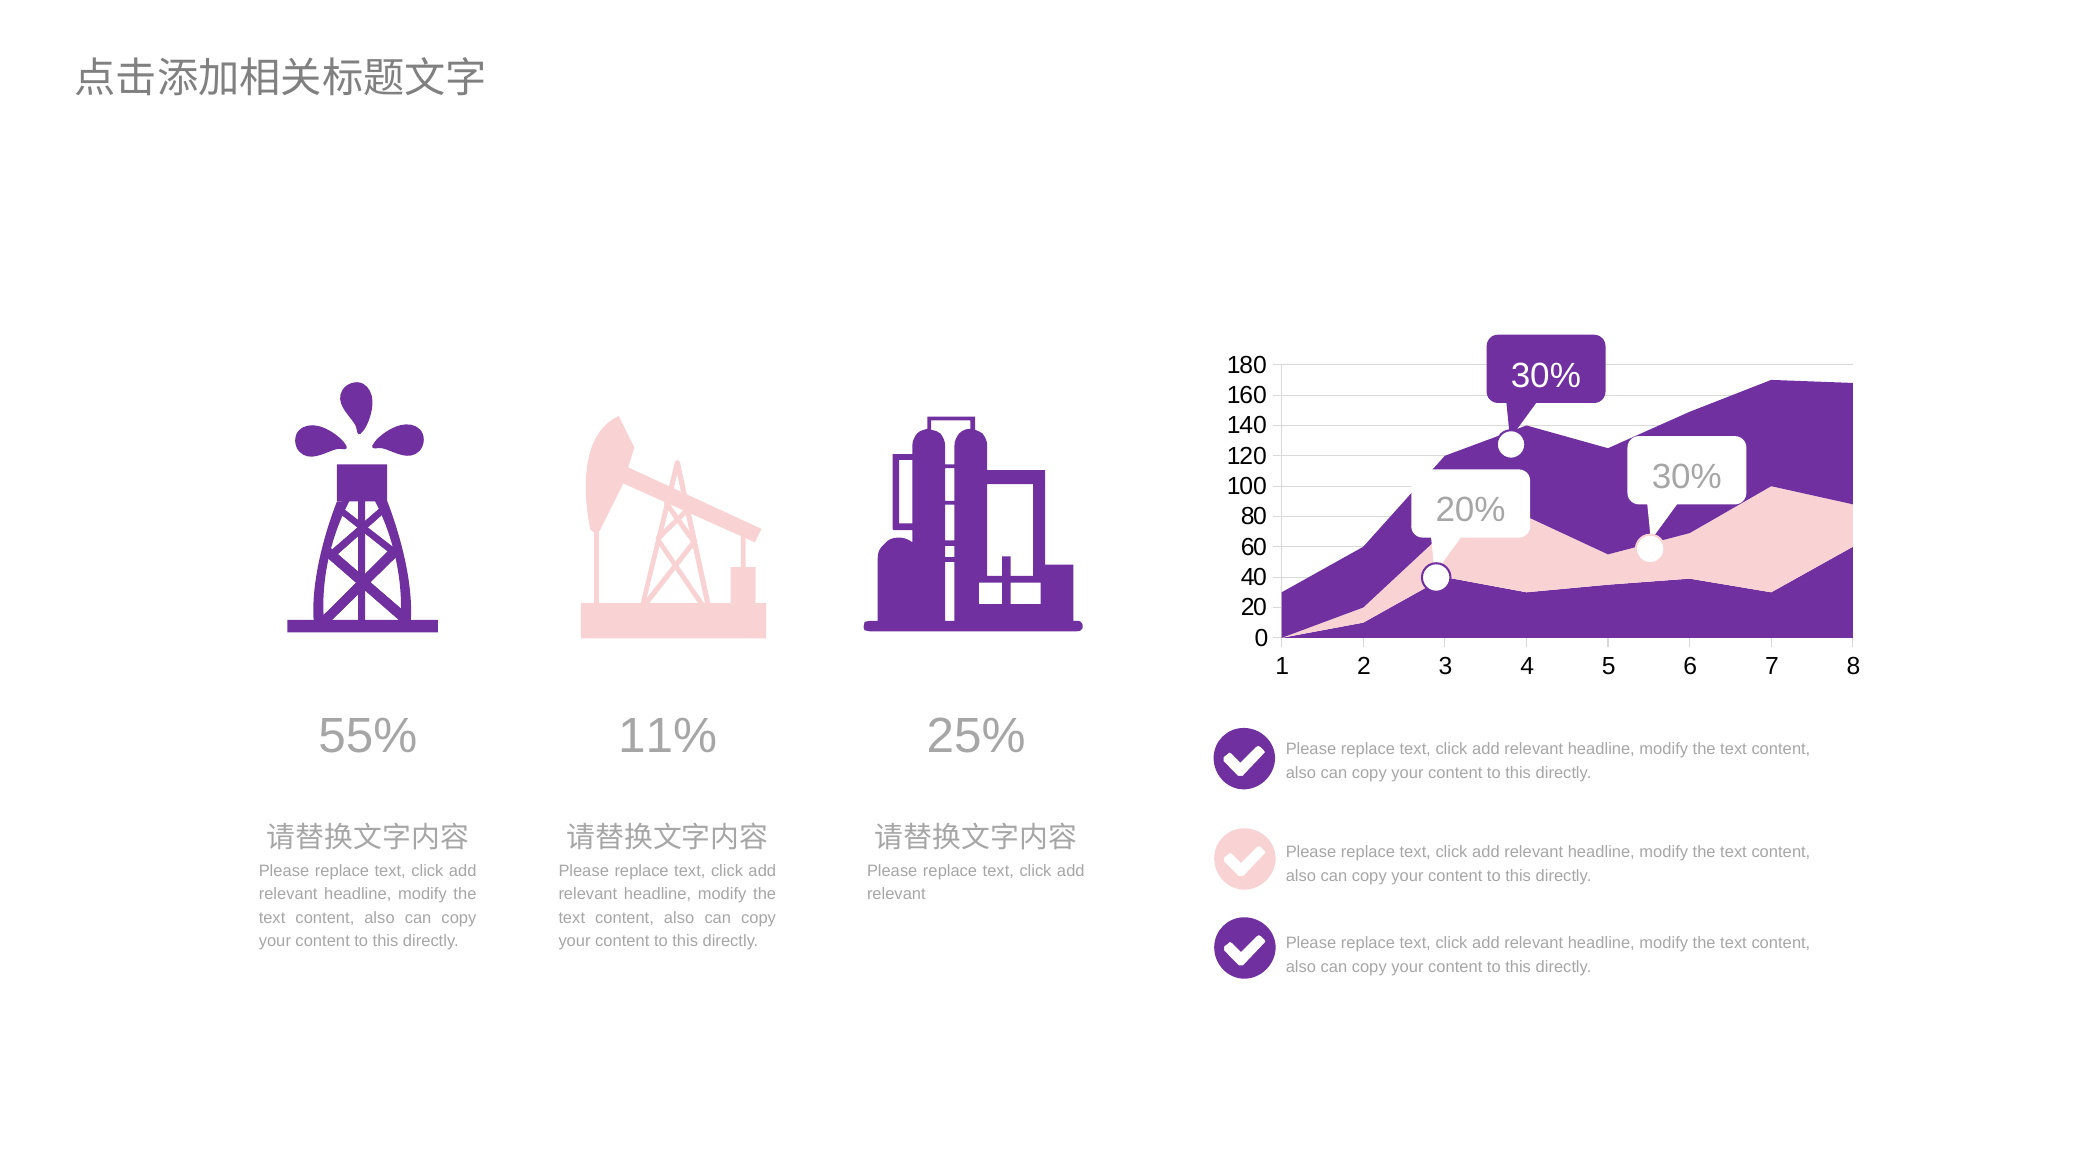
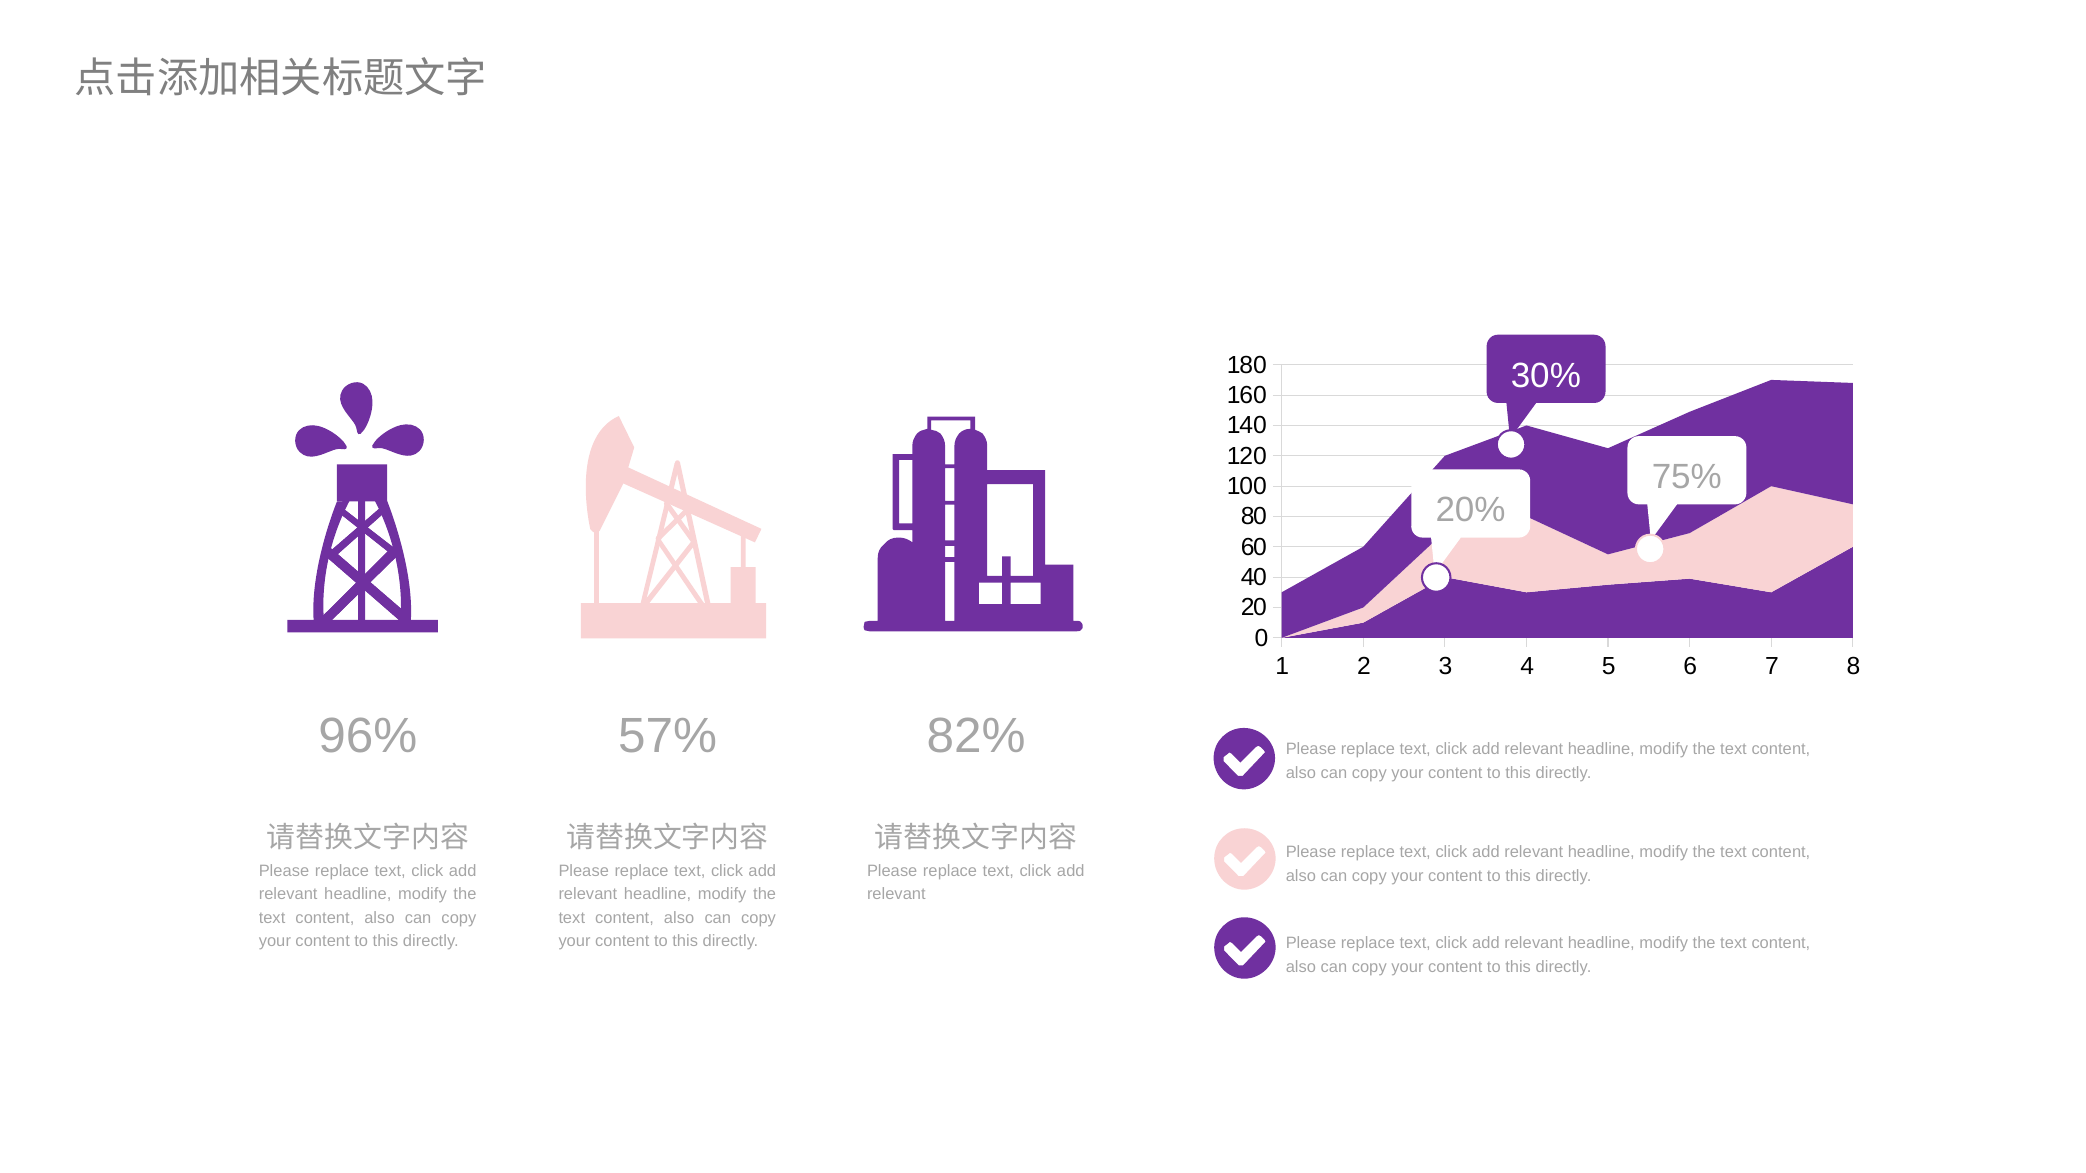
30%: 30% -> 75% (1687, 477)
55%: 55% -> 96% (368, 737)
11%: 11% -> 57% (668, 737)
25%: 25% -> 82% (976, 737)
